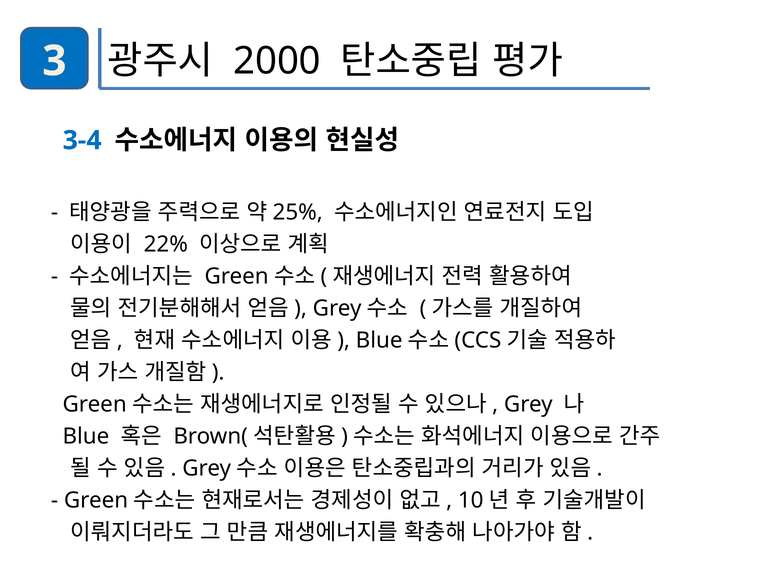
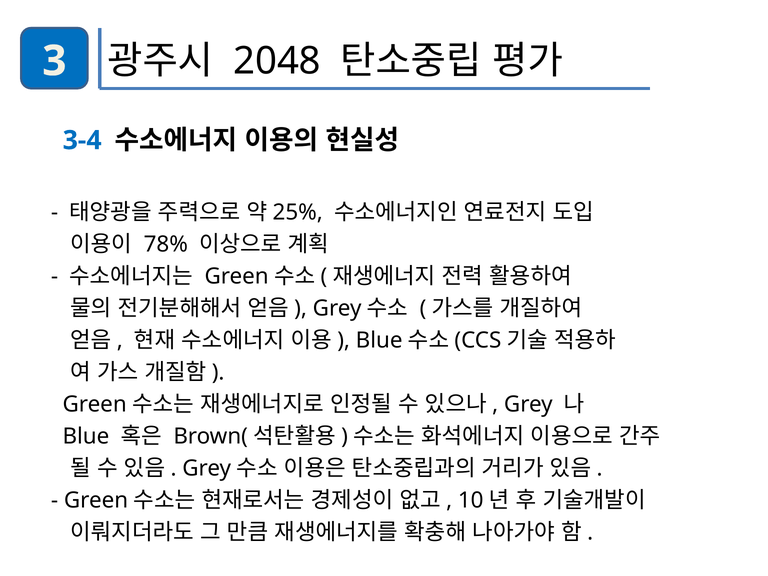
2000: 2000 -> 2048 (277, 61)
22%: 22% -> 78% (166, 245)
